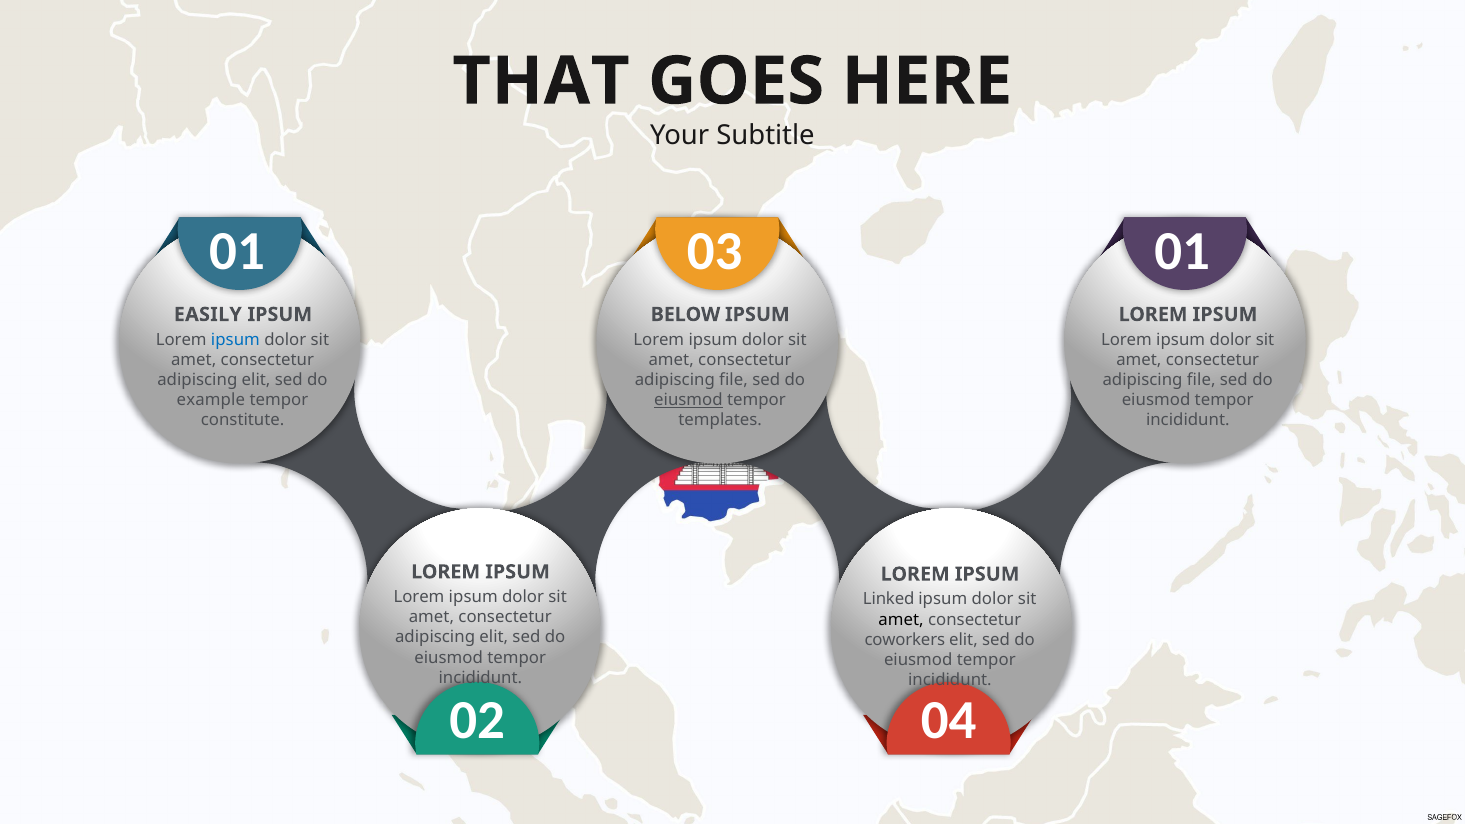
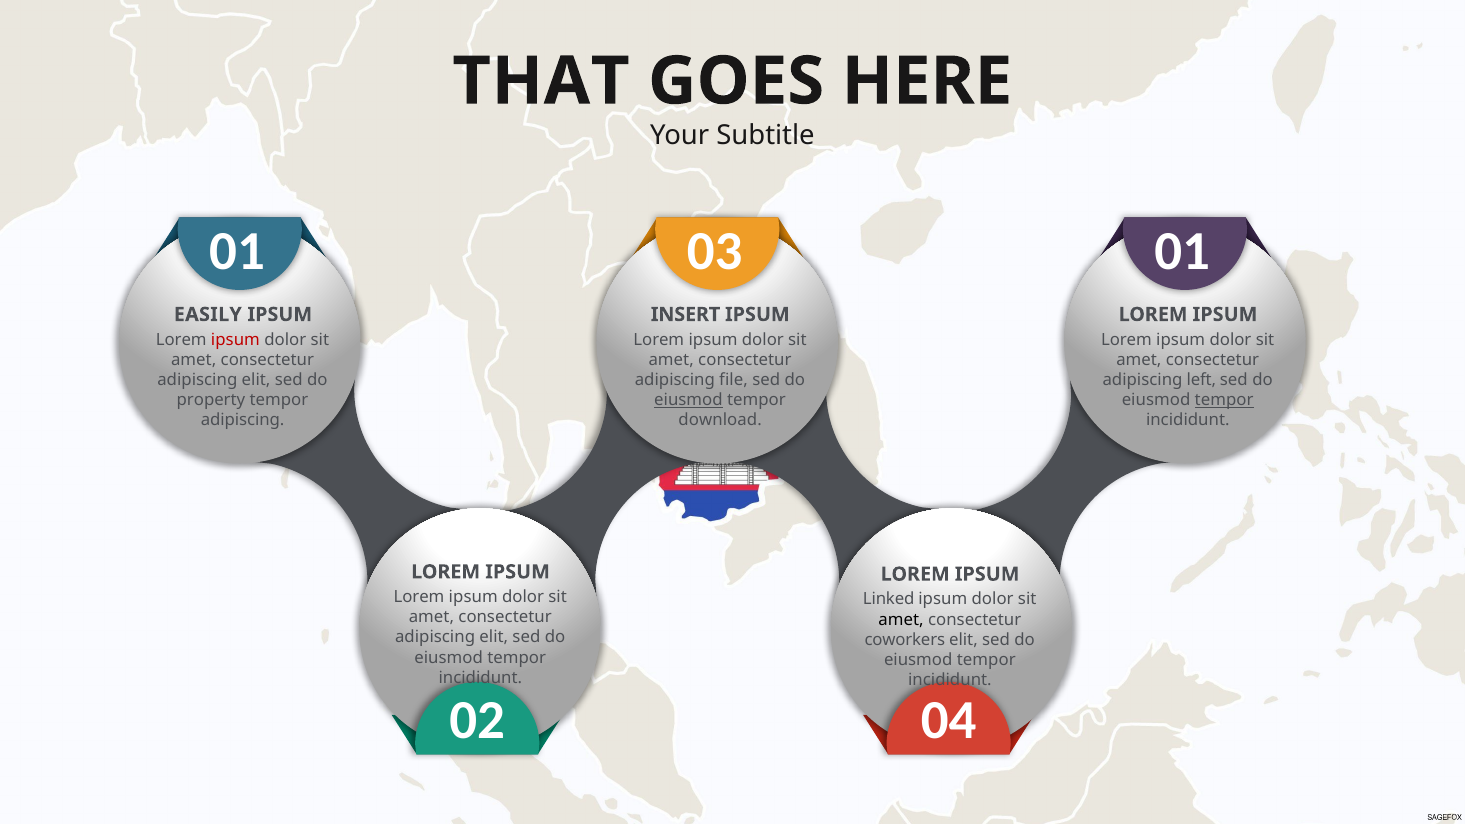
BELOW: BELOW -> INSERT (686, 315)
ipsum colour: blue -> red (235, 340)
file: file -> left (1201, 380)
example: example -> property (211, 400)
tempor underline: none -> present (1224, 400)
constitute: constitute -> adipiscing (243, 420)
templates: templates -> download (720, 420)
